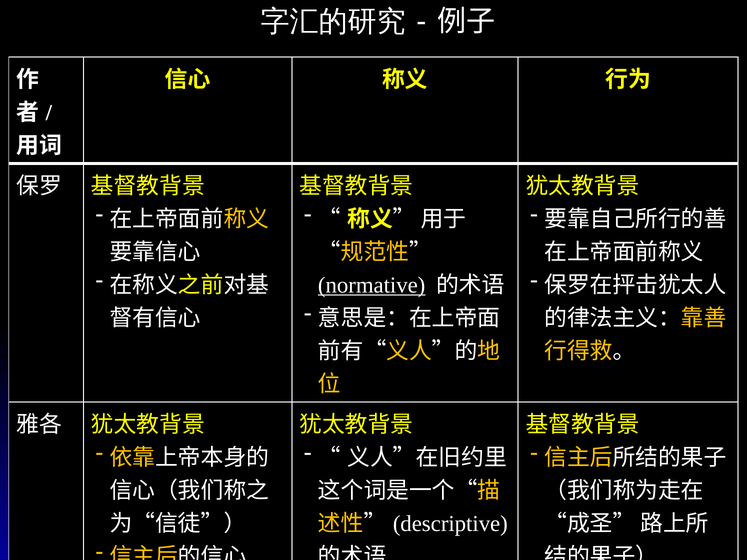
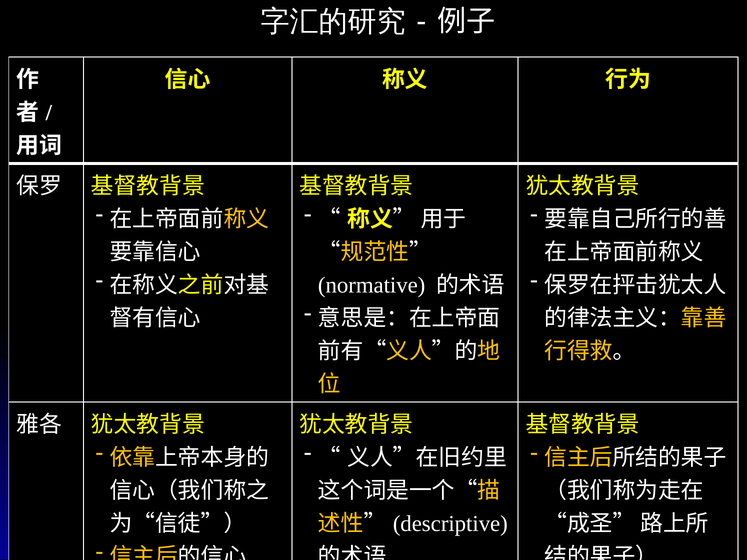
normative underline: present -> none (372, 285)
